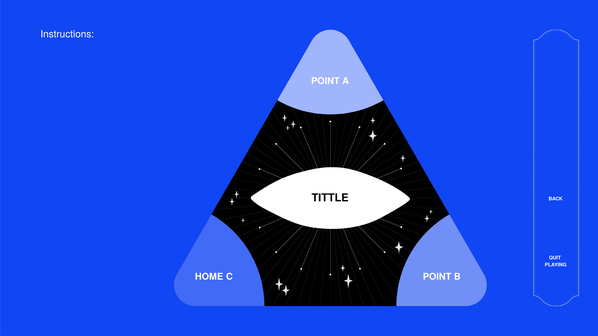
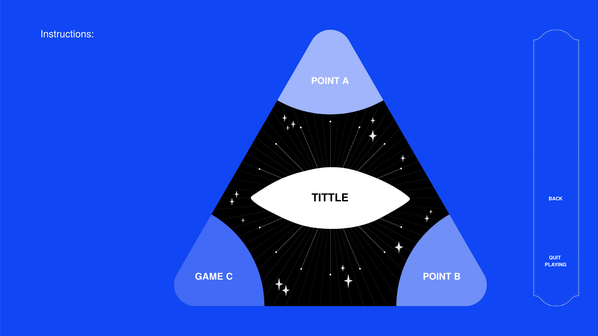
HOME: HOME -> GAME (209, 277)
